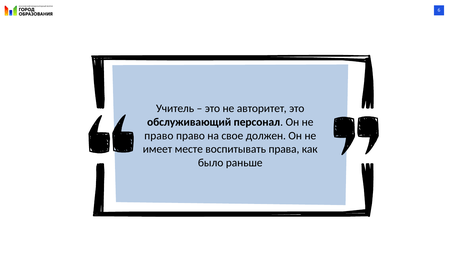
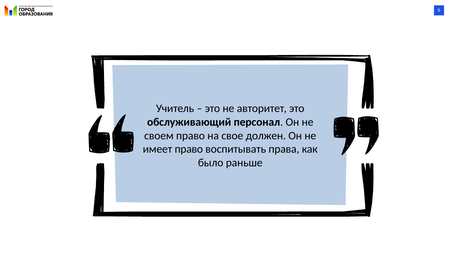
право: право -> своем (159, 135)
имеет месте: месте -> право (189, 149)
